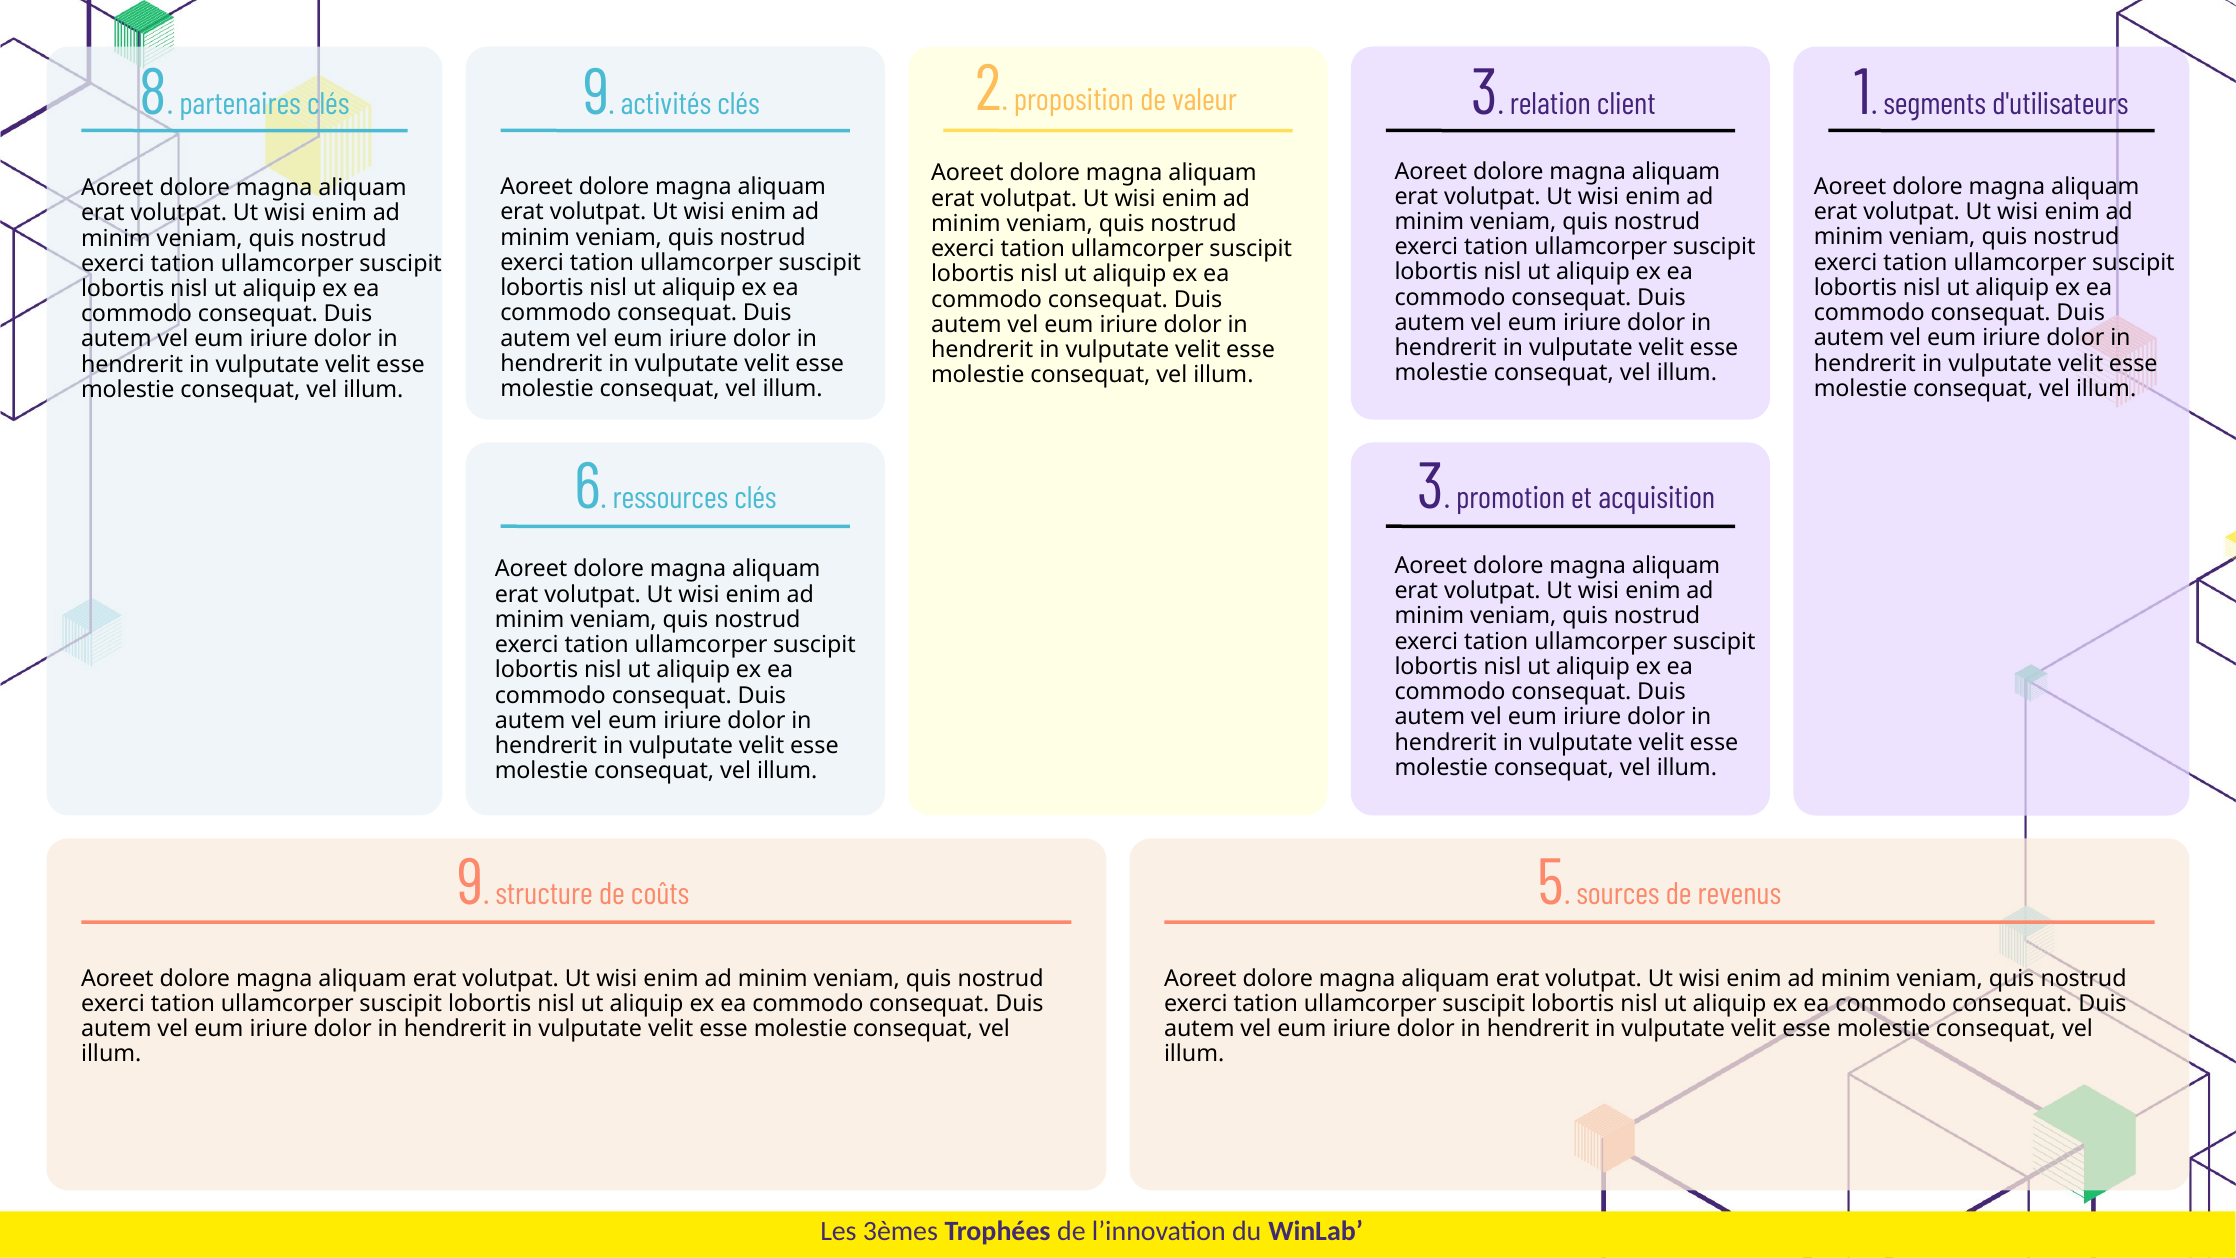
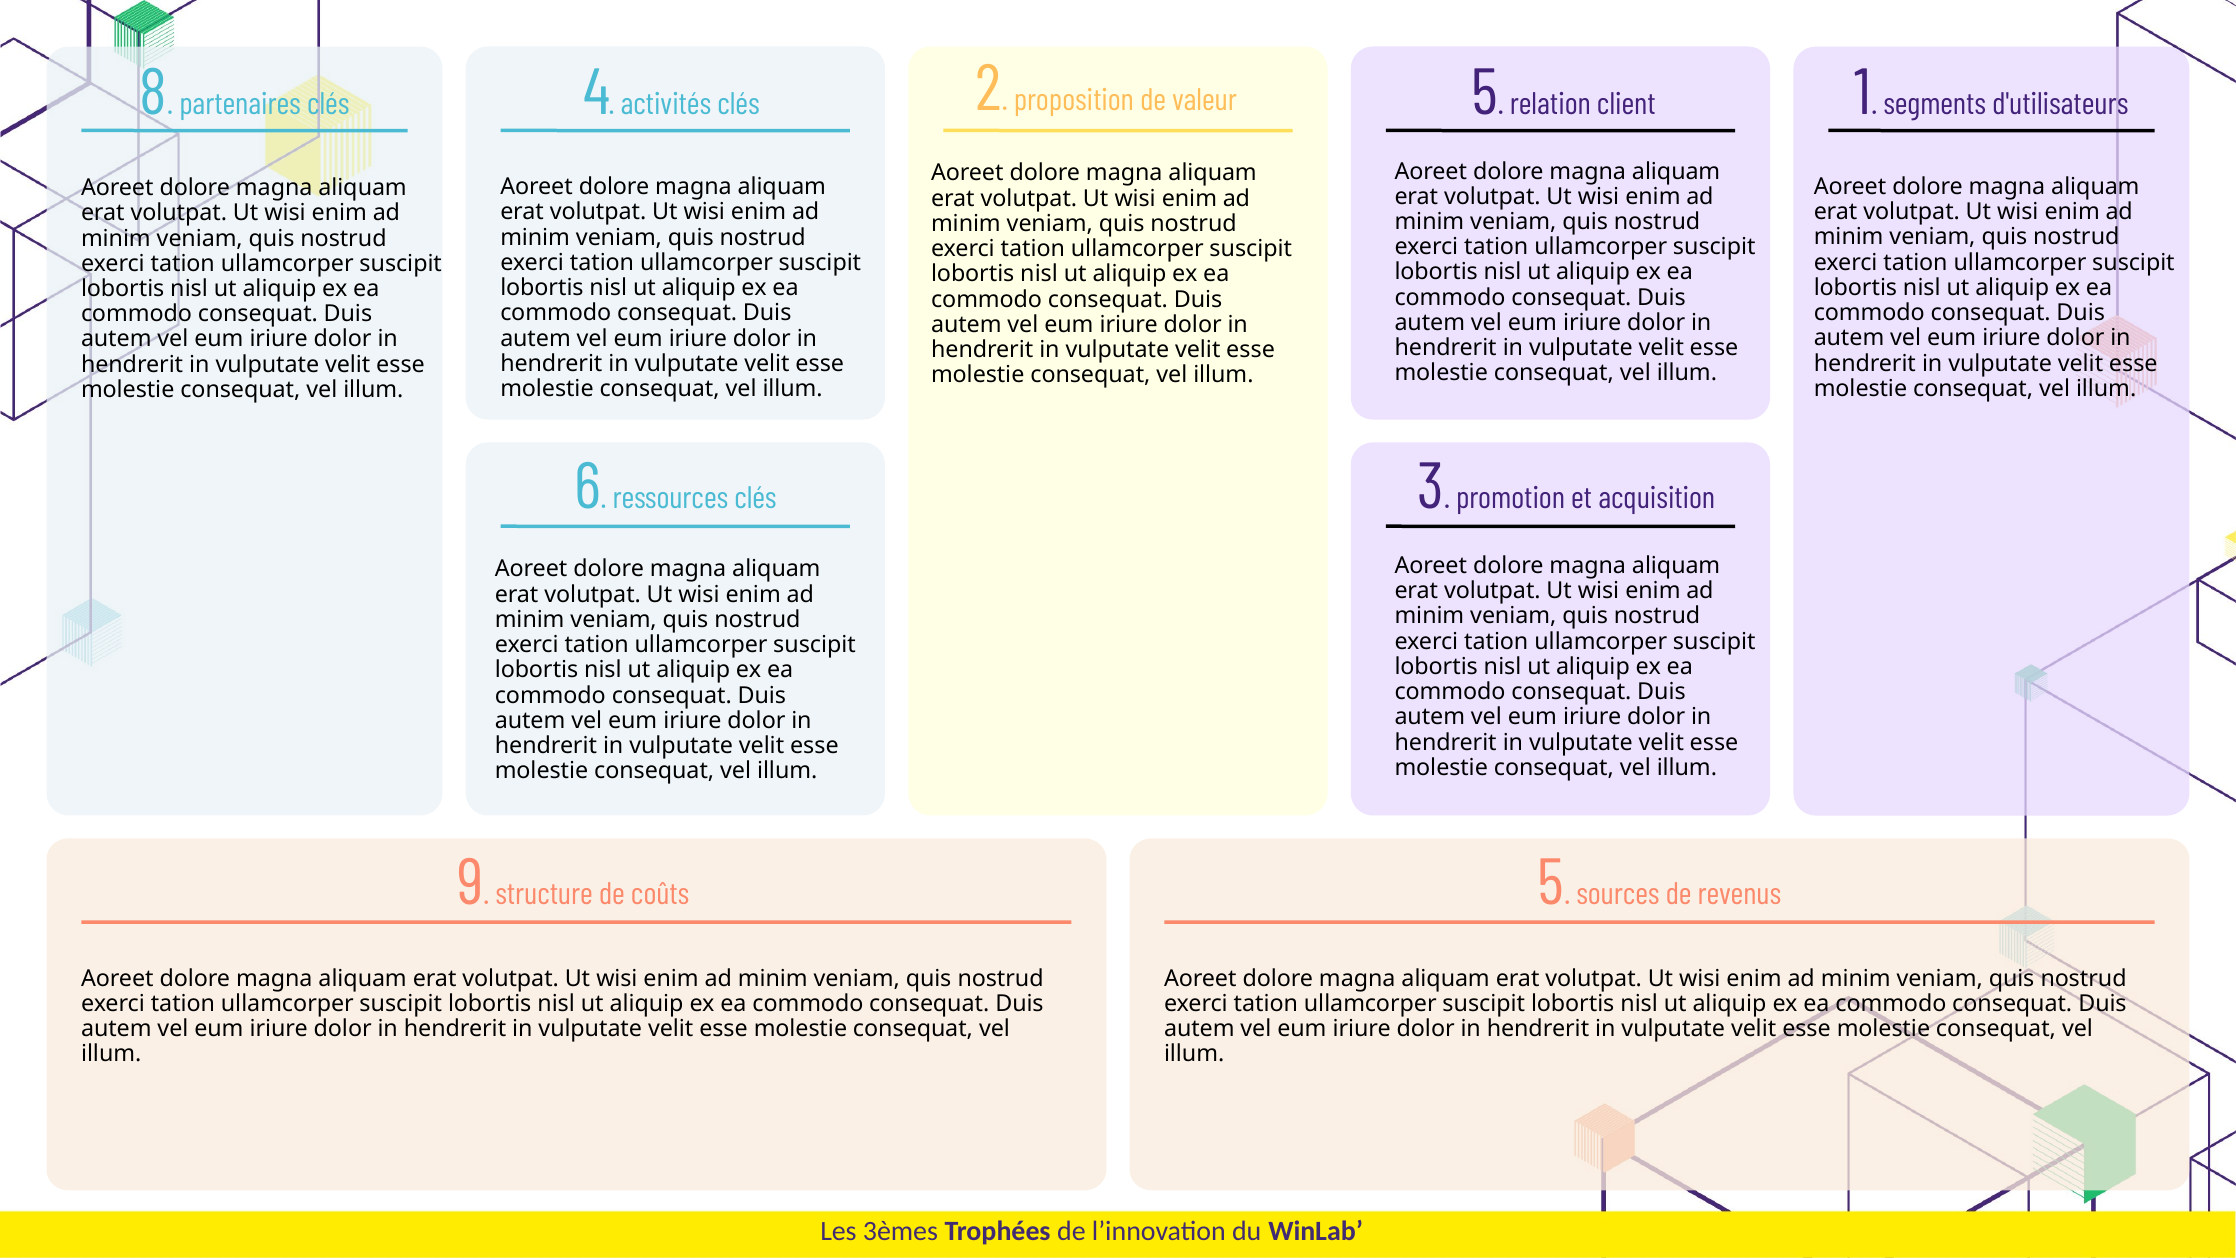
valeur 3: 3 -> 5 (1484, 93)
clés 9: 9 -> 4 (597, 93)
